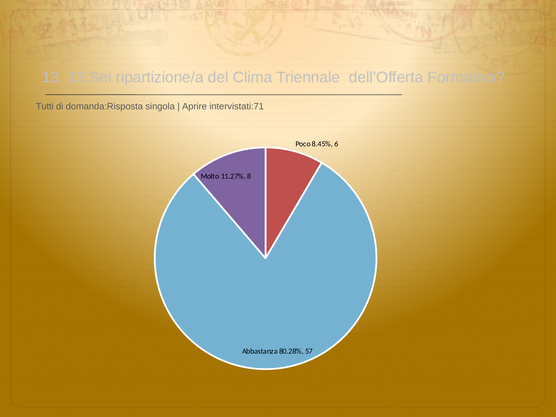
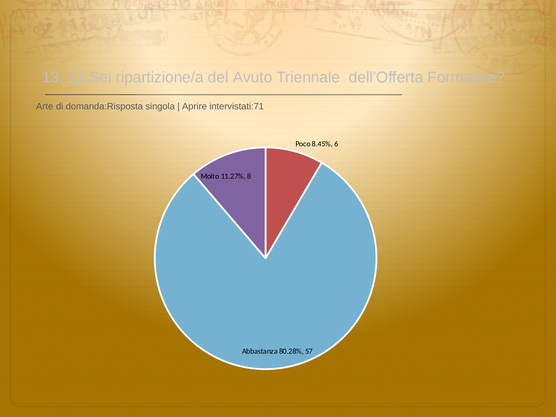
Clima: Clima -> Avuto (253, 78)
Tutti: Tutti -> Arte (45, 106)
